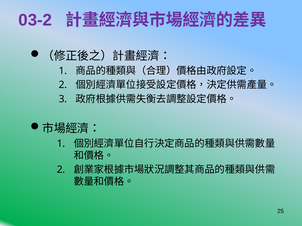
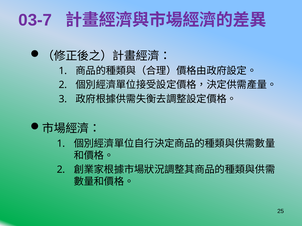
03-2: 03-2 -> 03-7 (35, 20)
